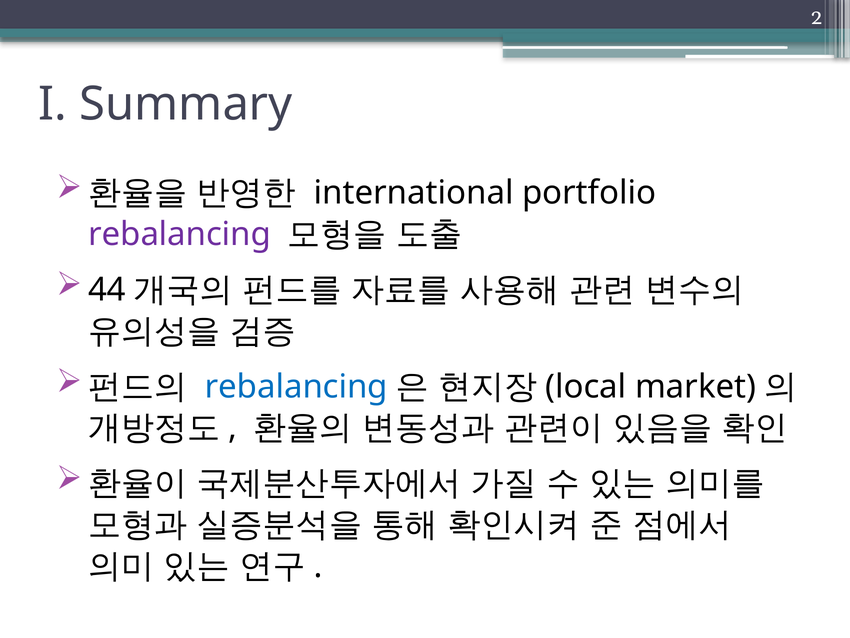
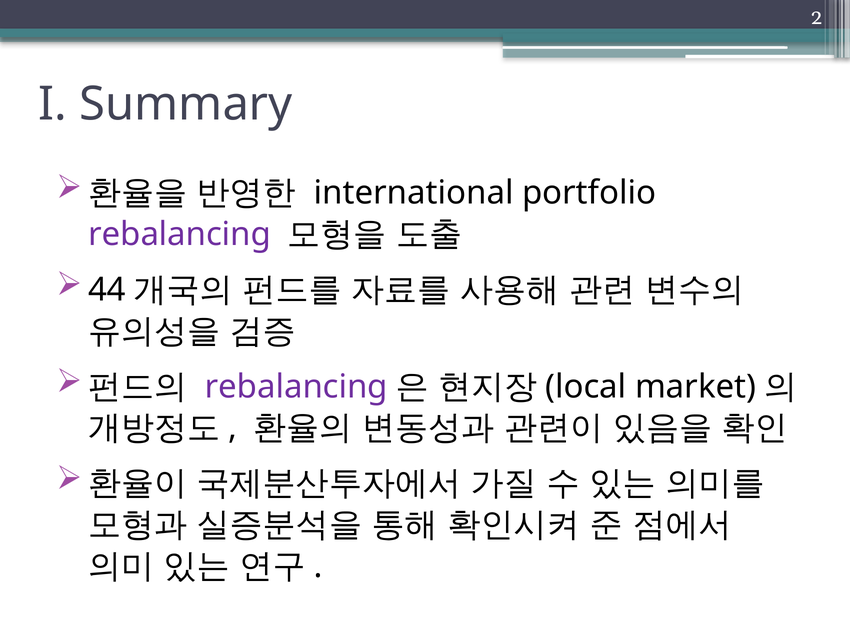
rebalancing colour: blue -> purple (296, 386)
